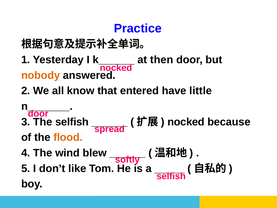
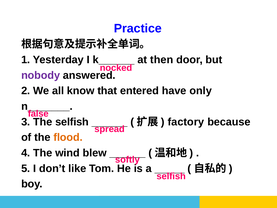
nobody colour: orange -> purple (41, 75)
little: little -> only (201, 91)
door: door -> false (38, 114)
nocked: nocked -> factory (186, 122)
